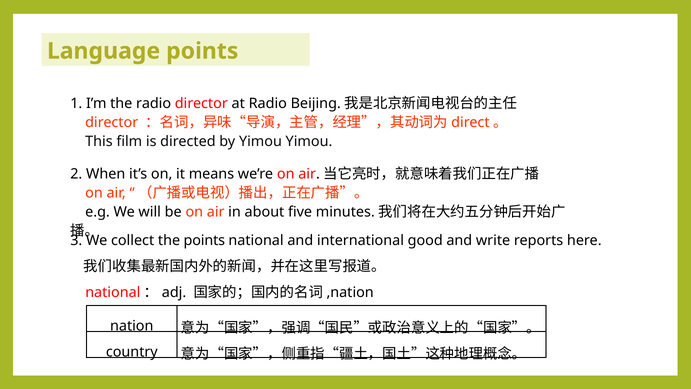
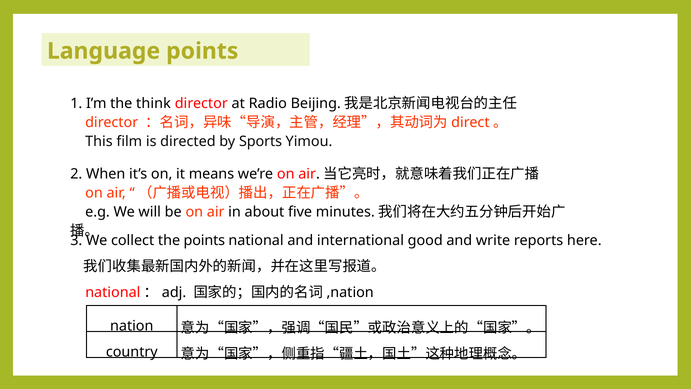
the radio: radio -> think (153, 103)
by Yimou: Yimou -> Sports (261, 141)
